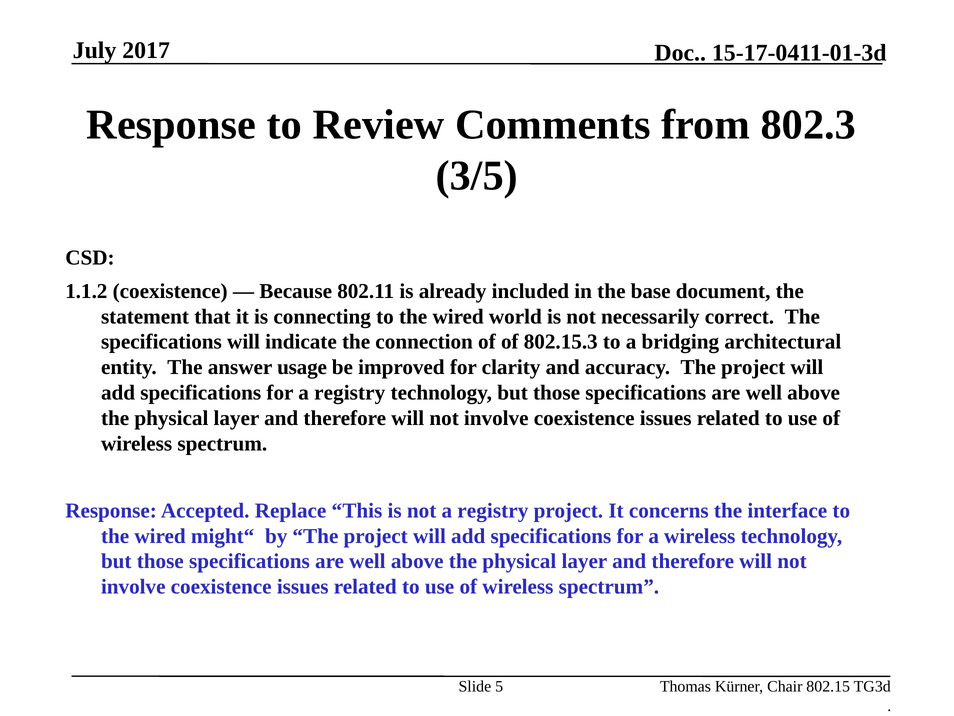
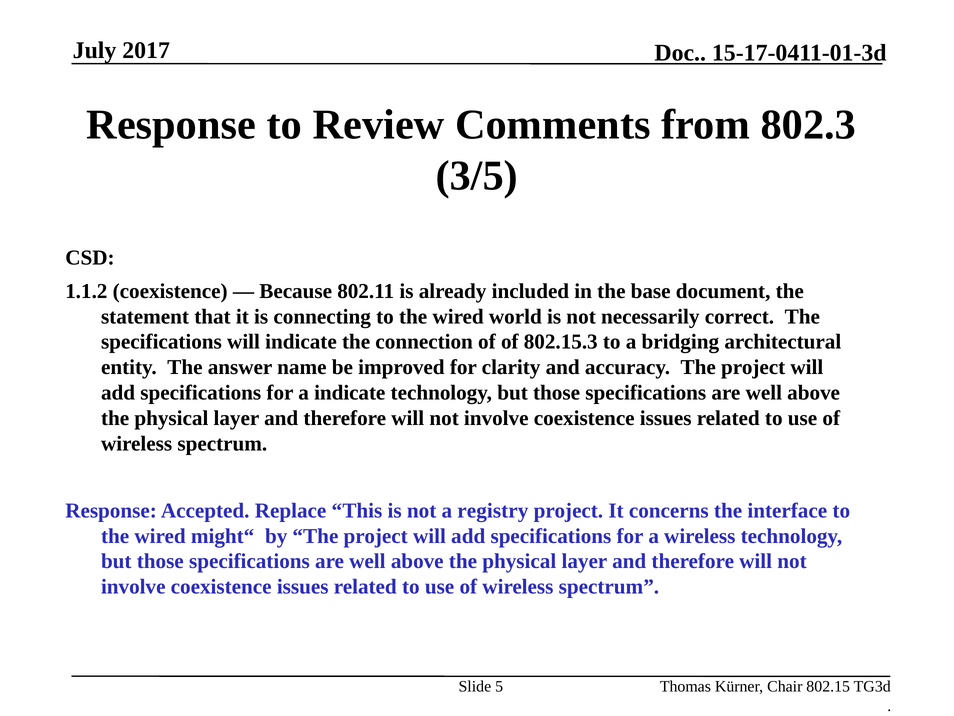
usage: usage -> name (302, 367)
for a registry: registry -> indicate (350, 393)
